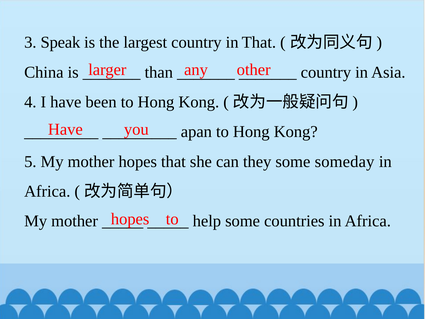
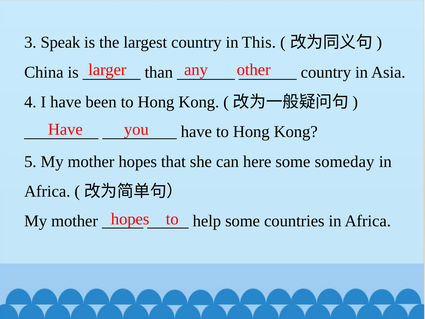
in That: That -> This (259, 42)
apan: apan -> have (196, 132)
they: they -> here (257, 161)
